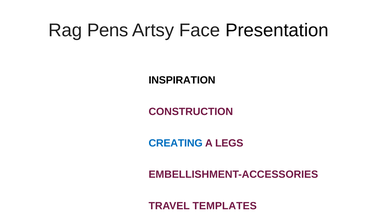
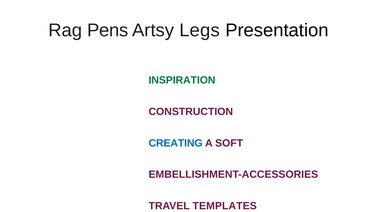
Face: Face -> Legs (200, 30)
INSPIRATION colour: black -> green (182, 80)
LEGS: LEGS -> SOFT (229, 143)
